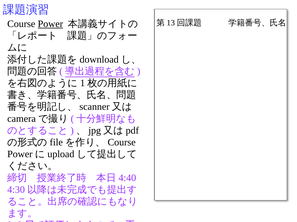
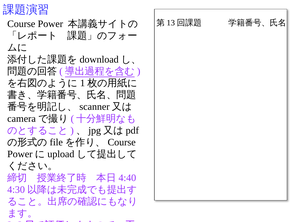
Power underline: present -> none (50, 24)
